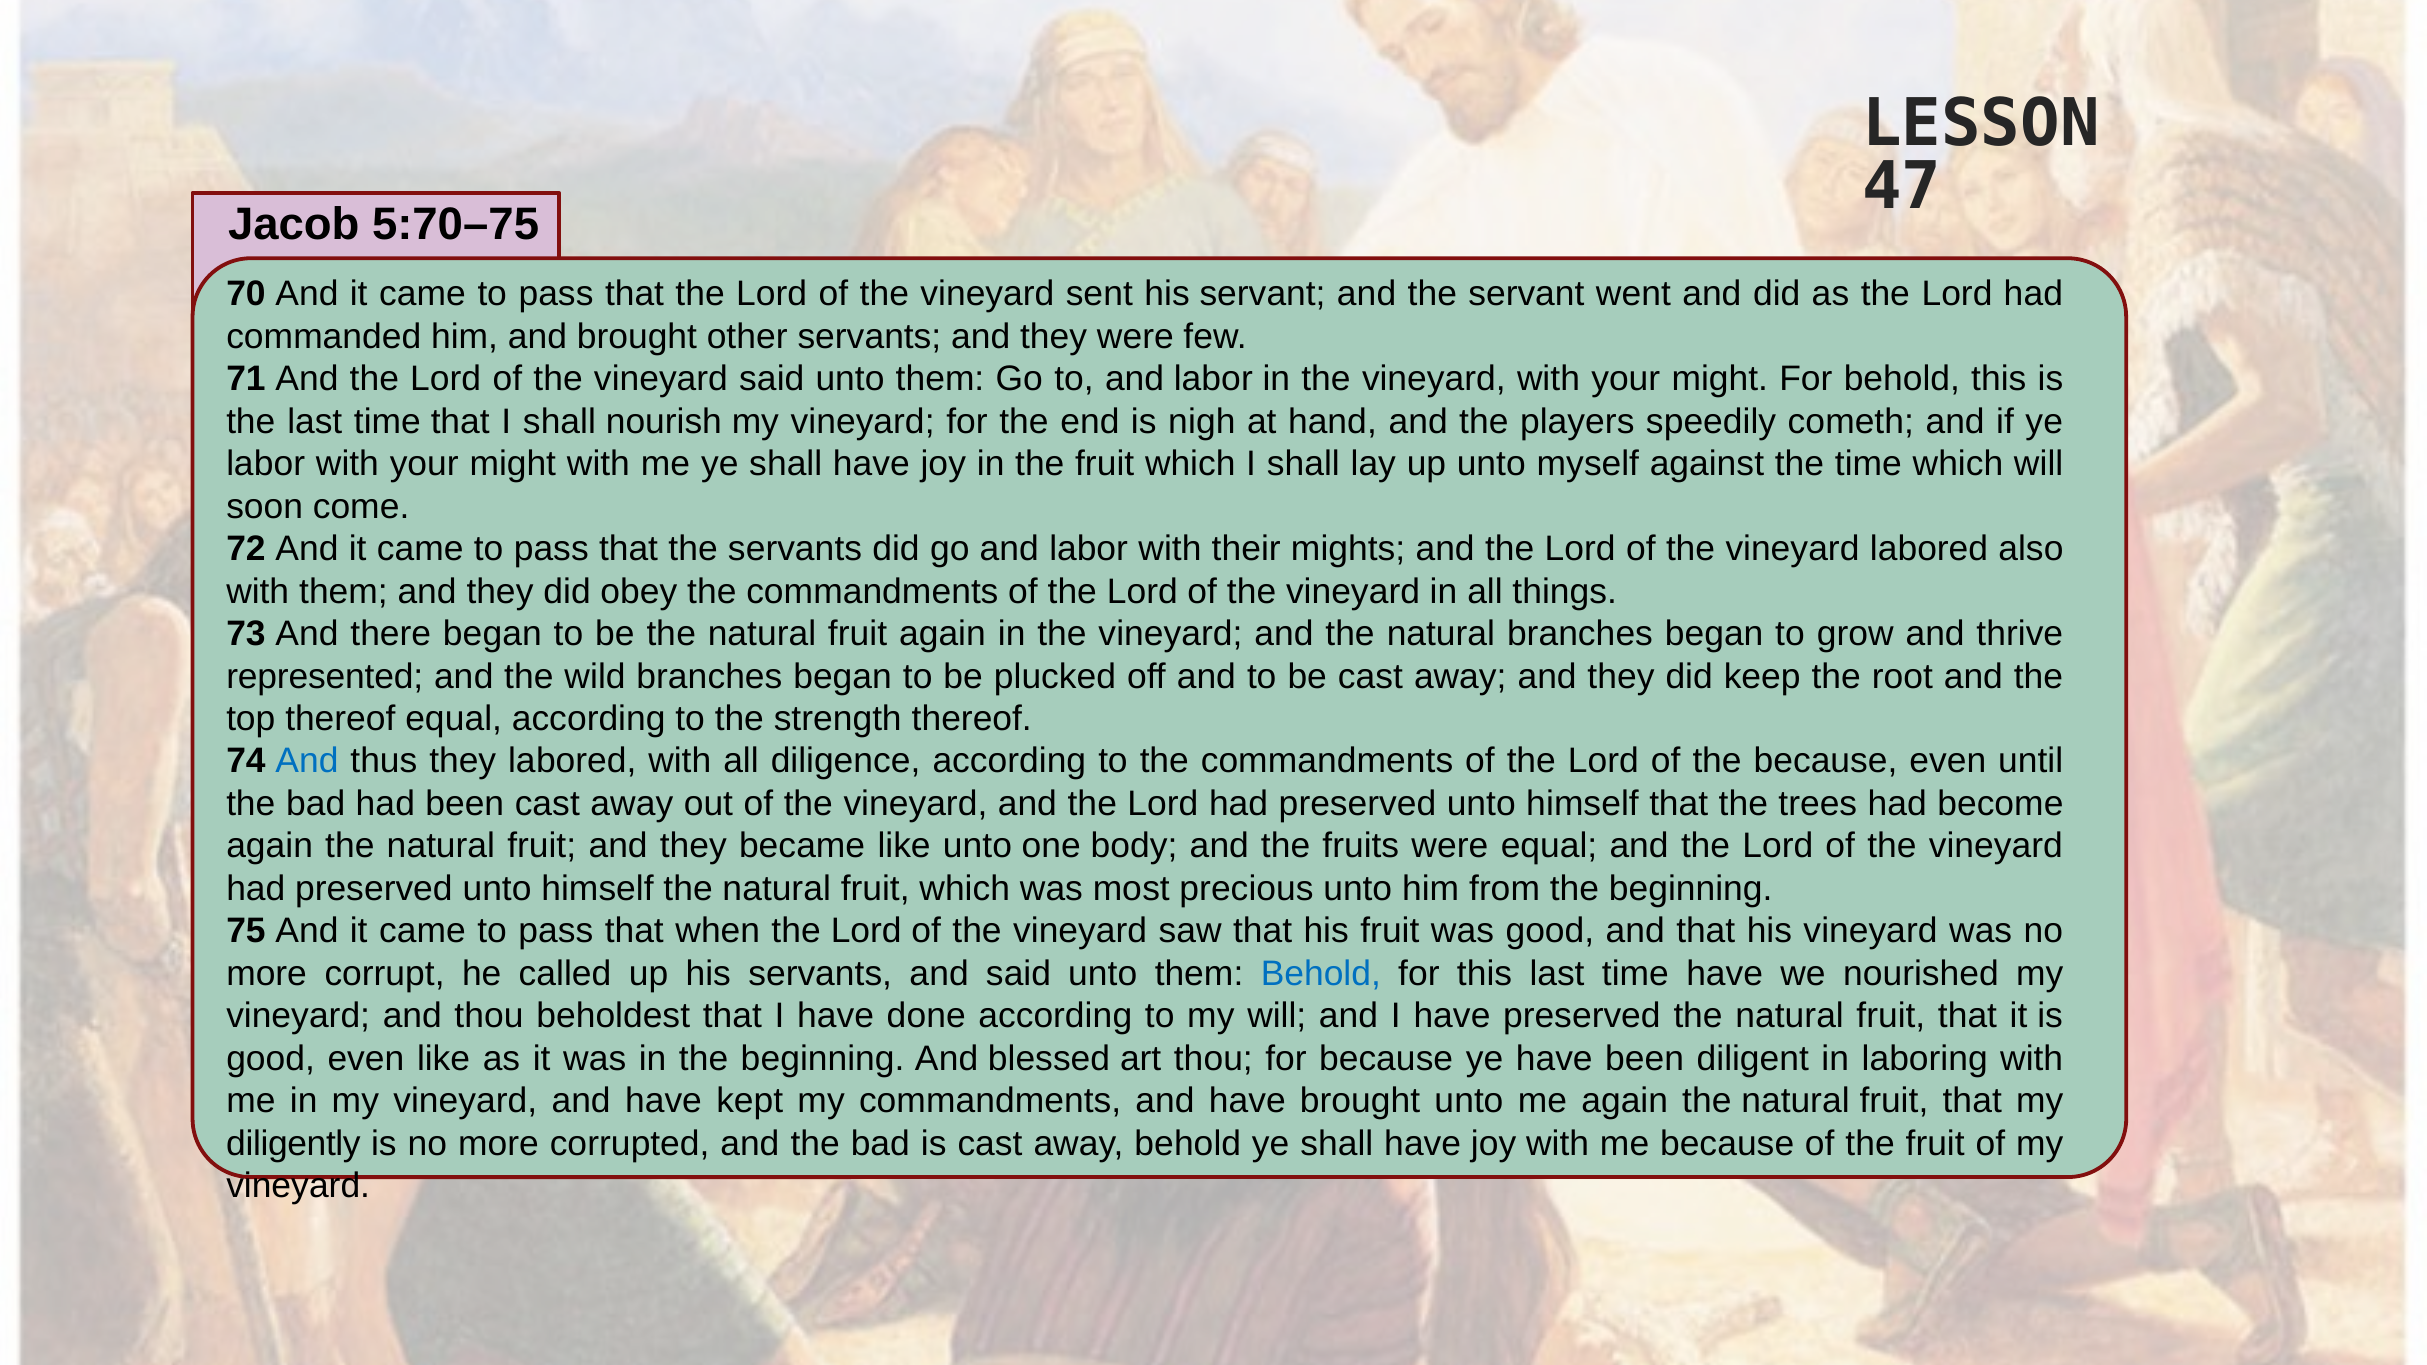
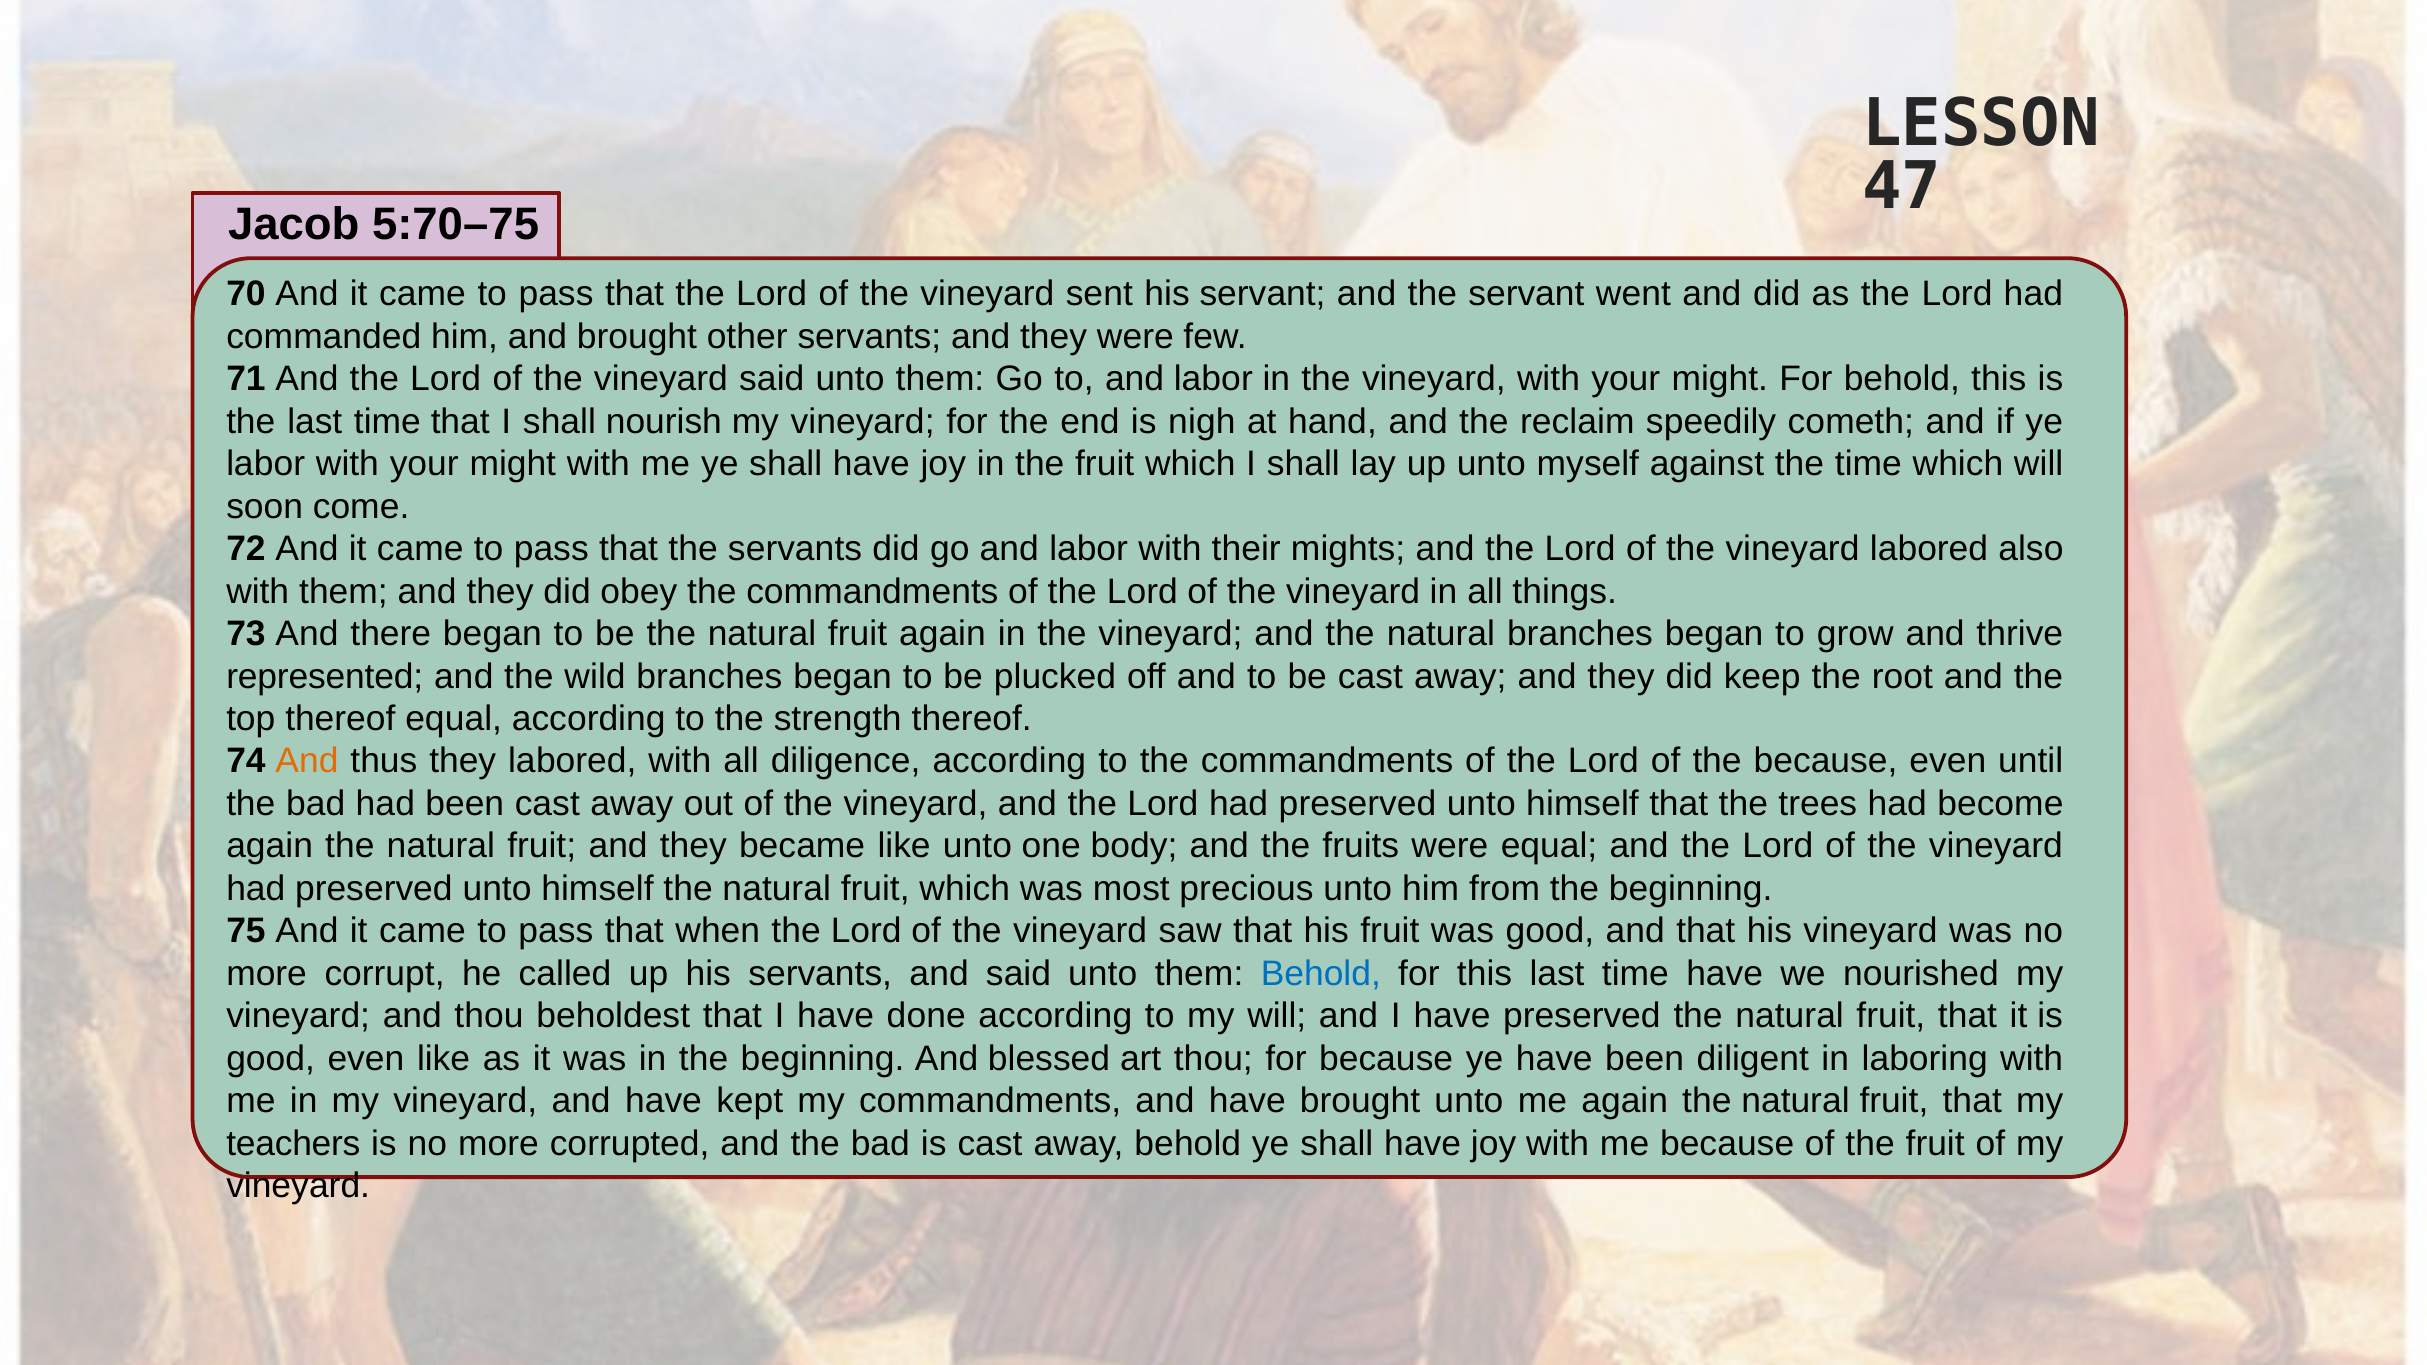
players: players -> reclaim (1577, 421)
And colour: blue -> orange (307, 761)
diligently: diligently -> teachers (293, 1144)
